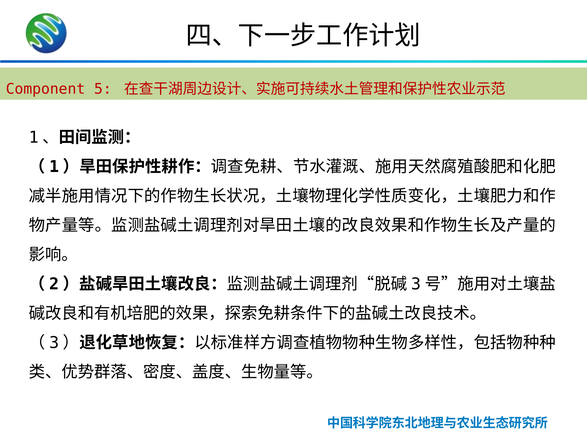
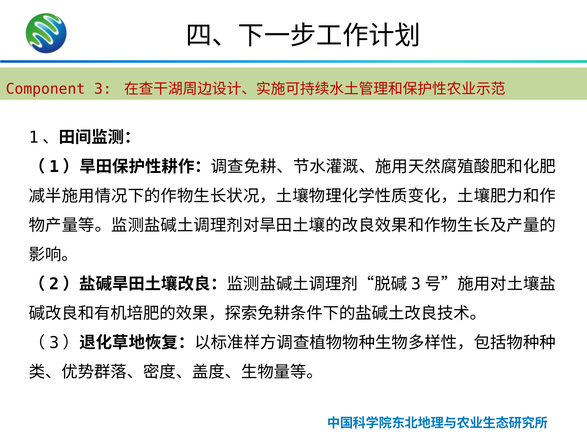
5: 5 -> 3 (103, 89)
